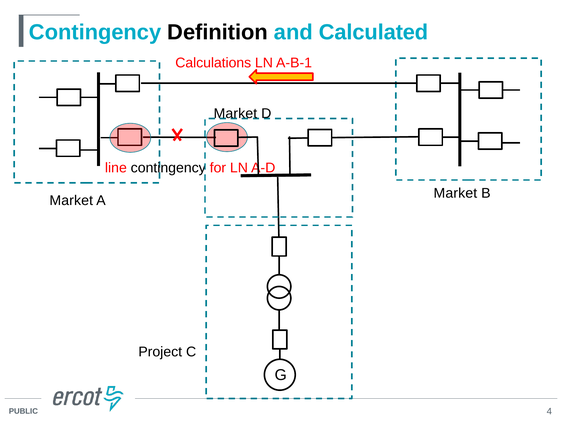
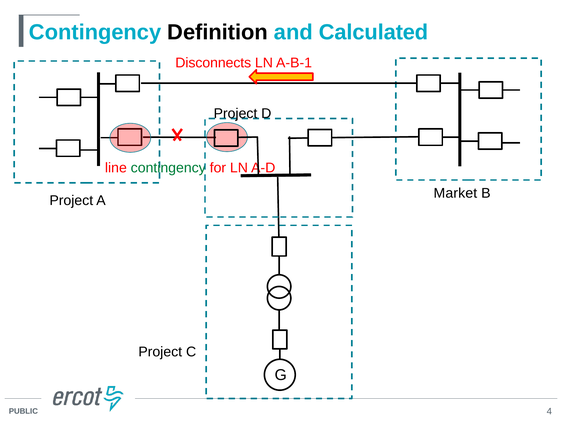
Calculations: Calculations -> Disconnects (213, 63)
Market: Market -> Project (235, 114)
contingency colour: black -> green (168, 168)
Market: Market -> Project (71, 201)
